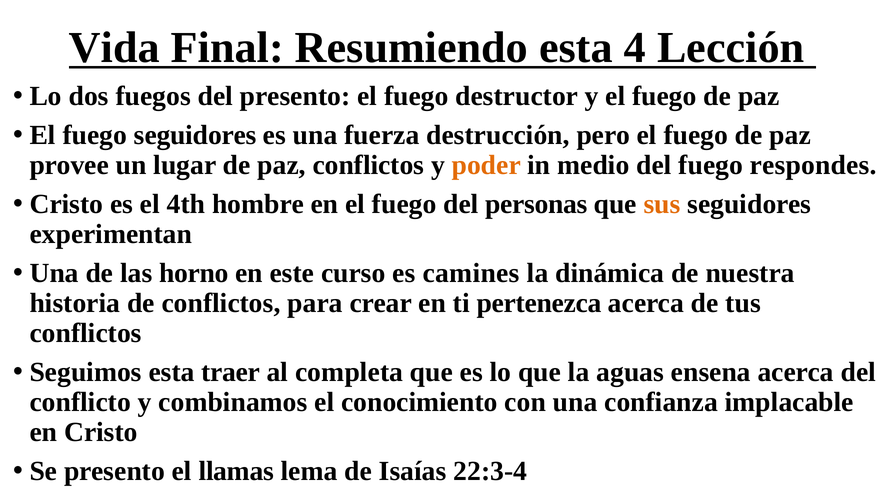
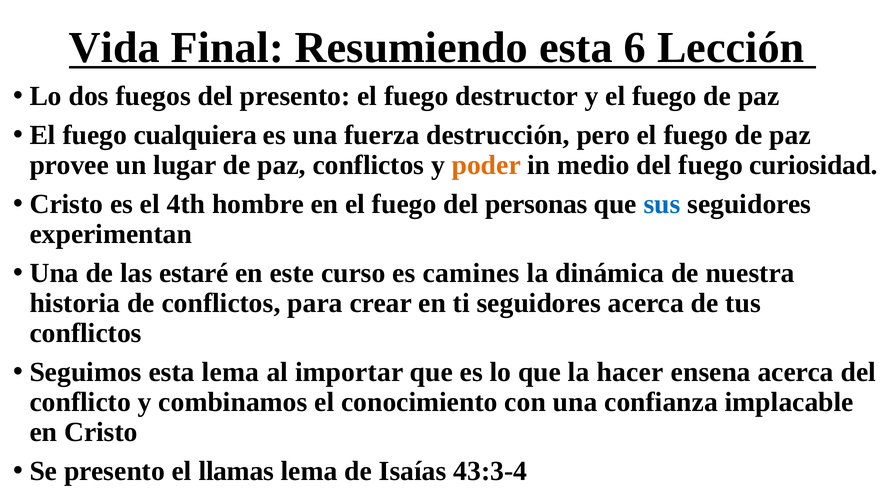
4: 4 -> 6 (635, 48)
fuego seguidores: seguidores -> cualquiera (195, 135)
respondes: respondes -> curiosidad (813, 165)
sus colour: orange -> blue (662, 204)
horno: horno -> estaré (194, 273)
ti pertenezca: pertenezca -> seguidores (539, 303)
esta traer: traer -> lema (230, 372)
completa: completa -> importar (349, 372)
aguas: aguas -> hacer (630, 372)
22:3-4: 22:3-4 -> 43:3-4 (490, 471)
